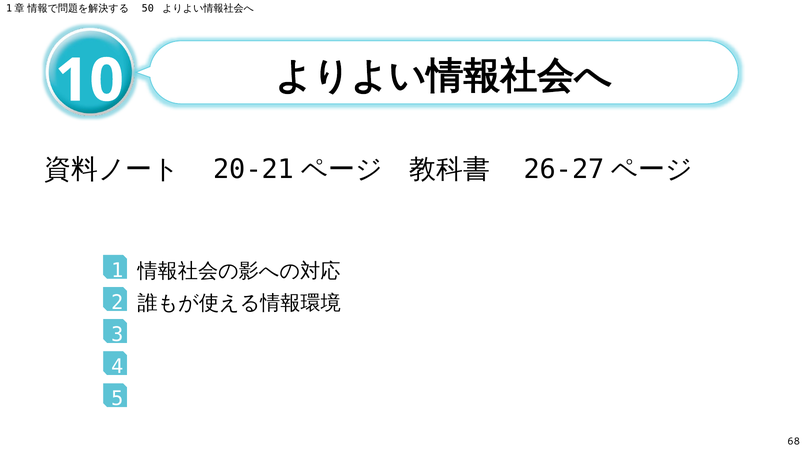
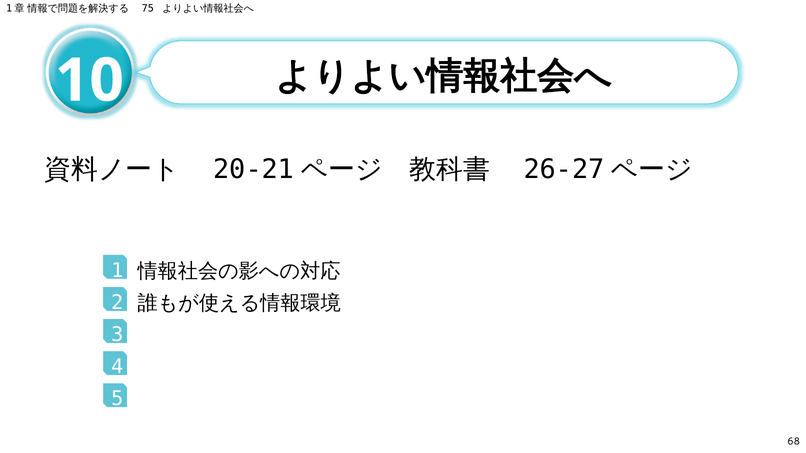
50: 50 -> 75 (148, 8)
